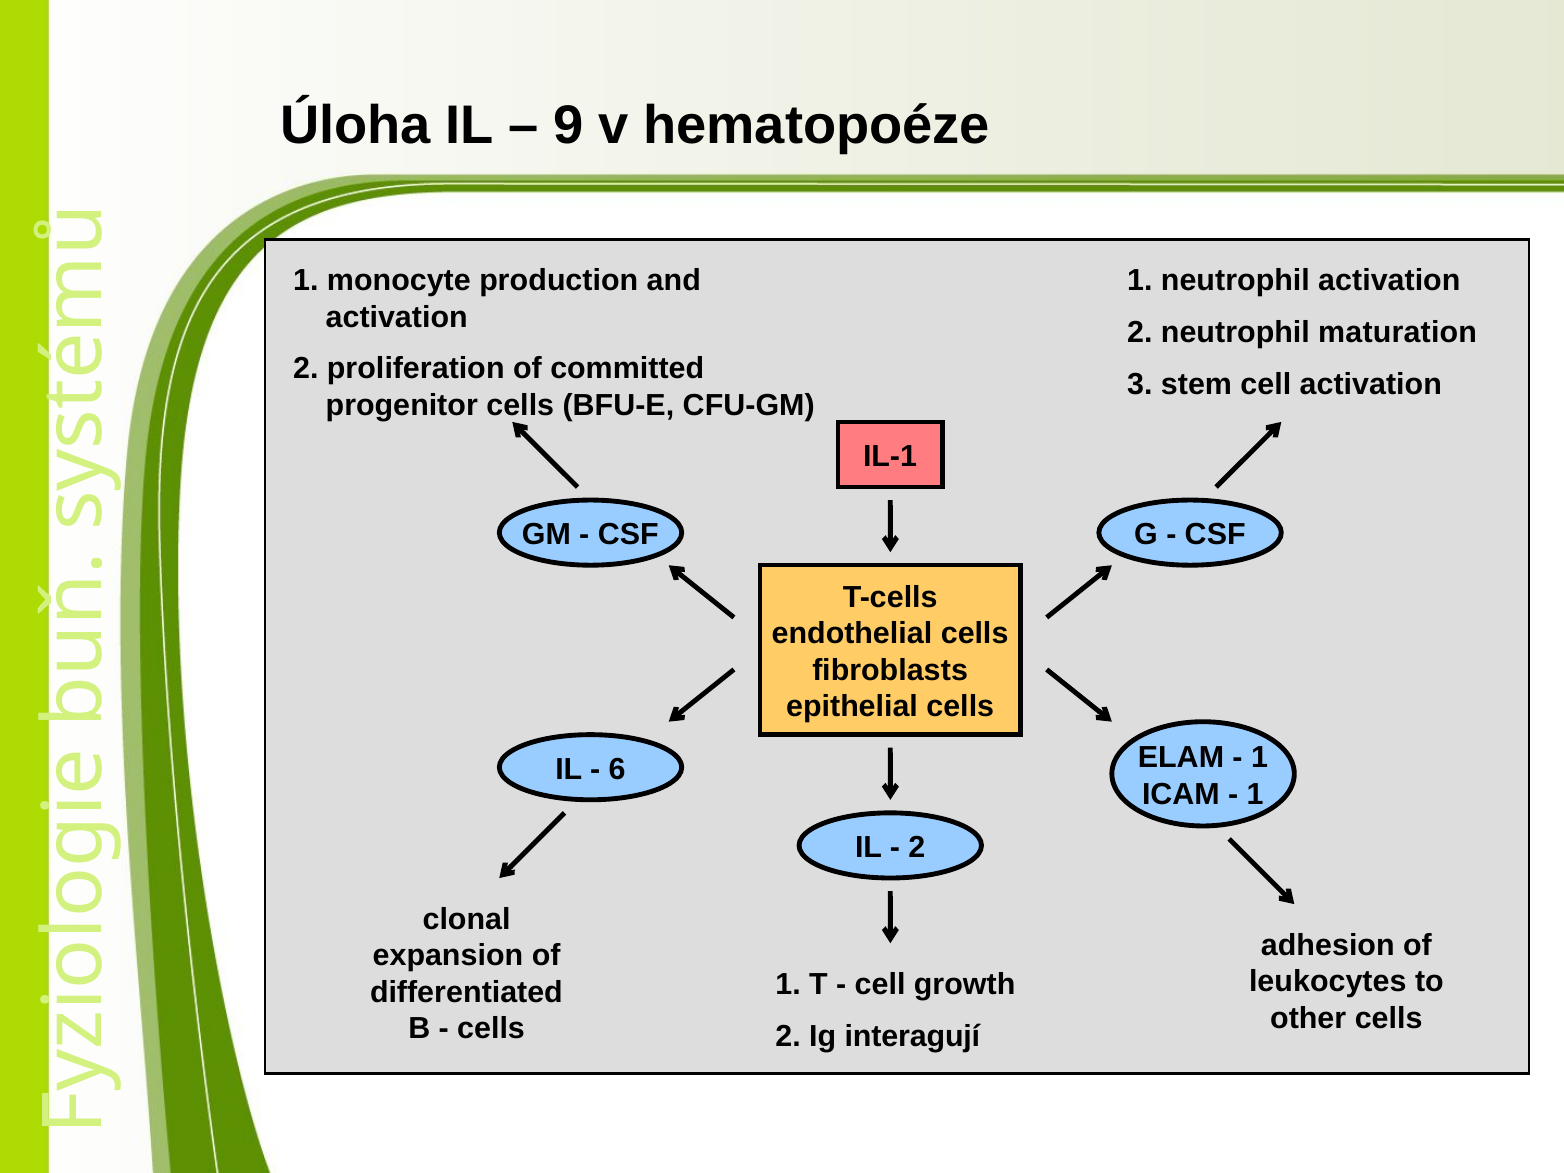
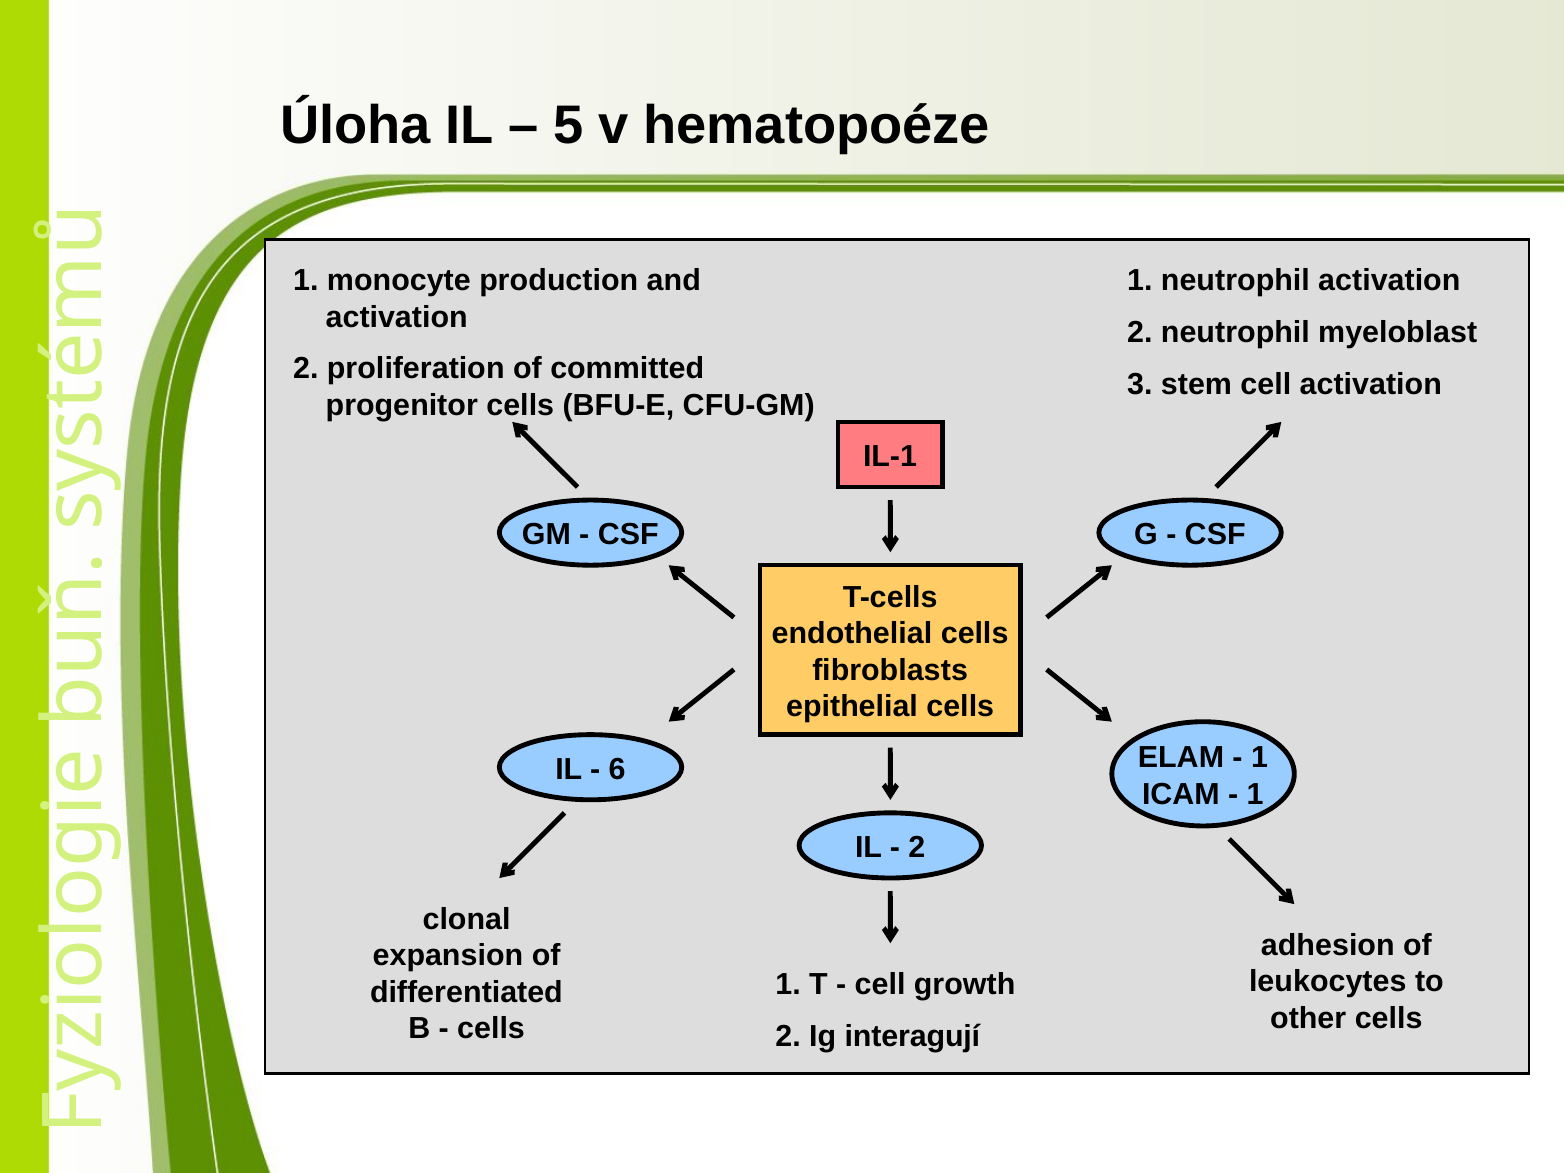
9: 9 -> 5 (568, 125)
maturation: maturation -> myeloblast (1398, 332)
